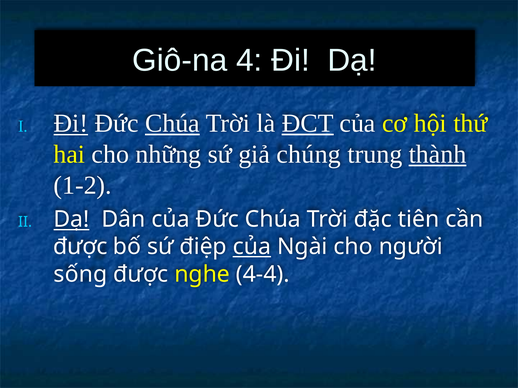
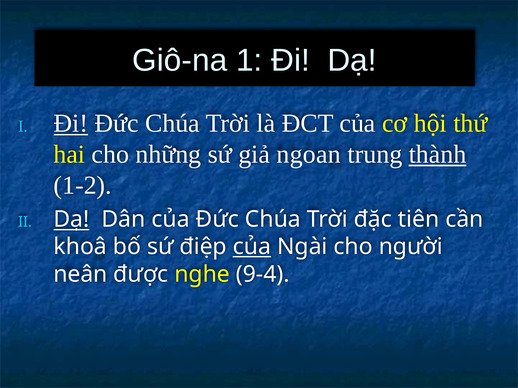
4: 4 -> 1 (249, 60)
Chúa underline: present -> none (172, 124)
ĐCT underline: present -> none (308, 124)
chúng: chúng -> ngoan (309, 155)
được: được -> khoâ (80, 247)
sống: sống -> neân (81, 275)
4-4: 4-4 -> 9-4 (263, 275)
